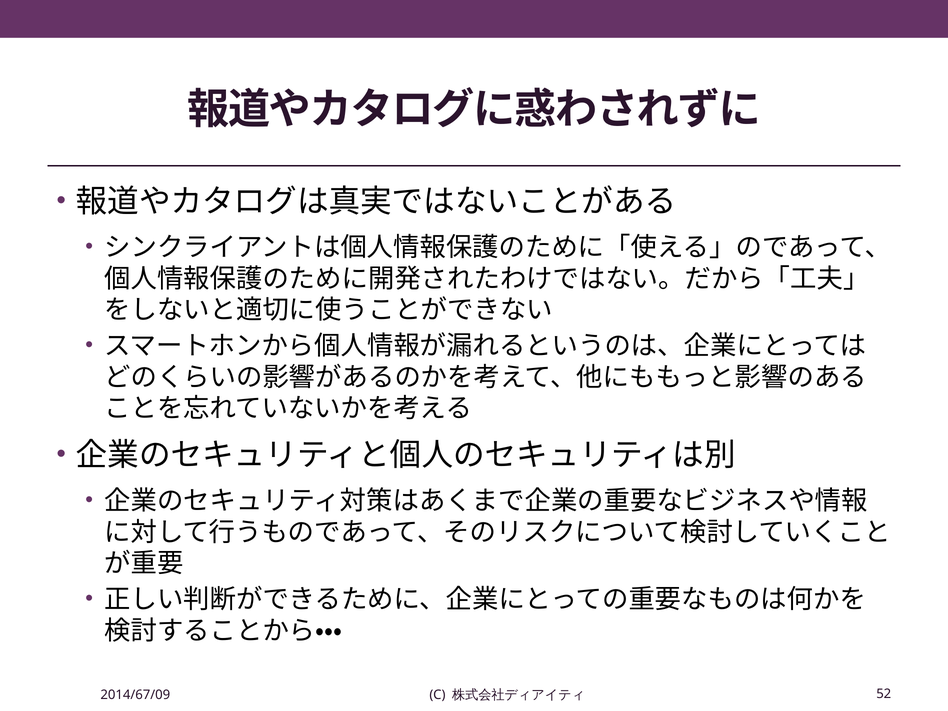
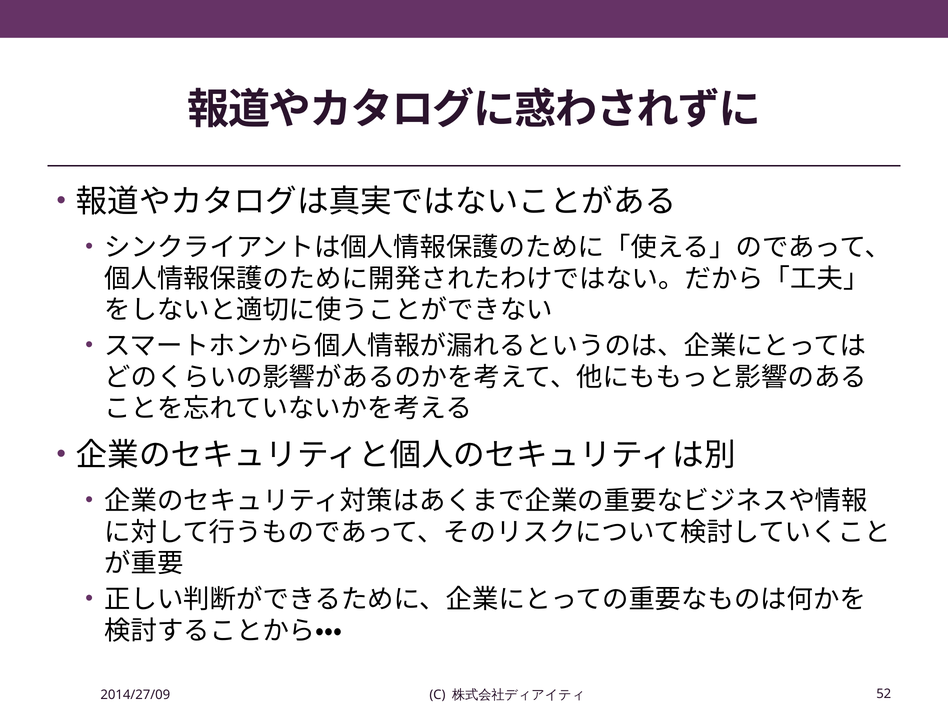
2014/67/09: 2014/67/09 -> 2014/27/09 (135, 695)
